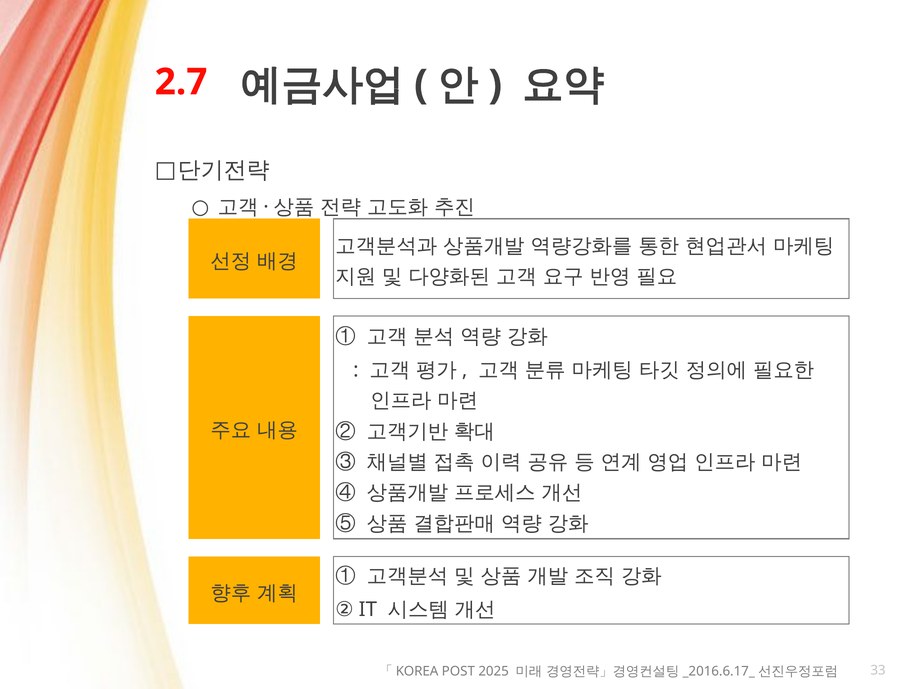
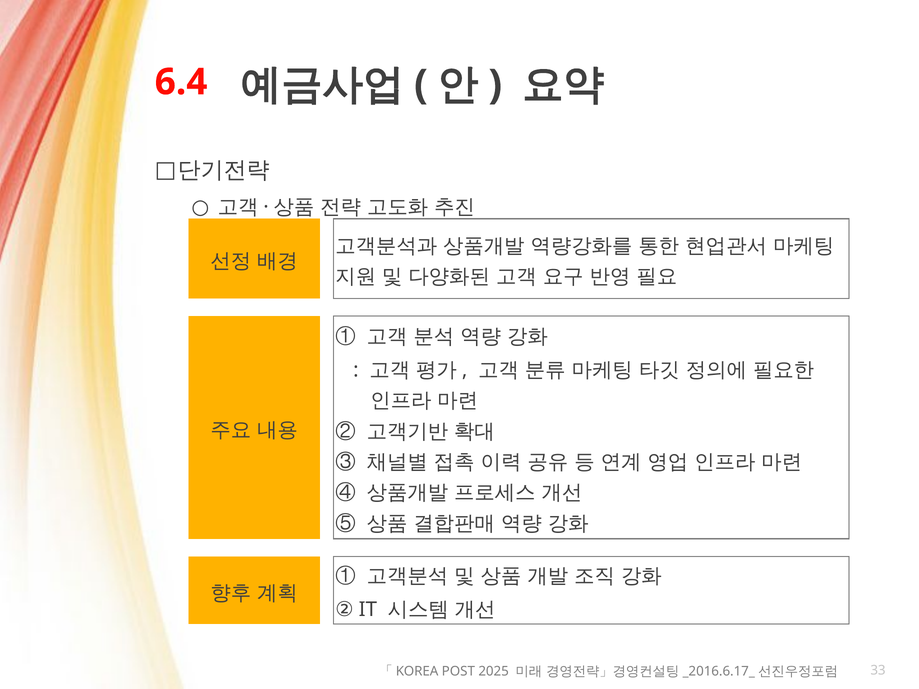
2.7: 2.7 -> 6.4 (181, 82)
